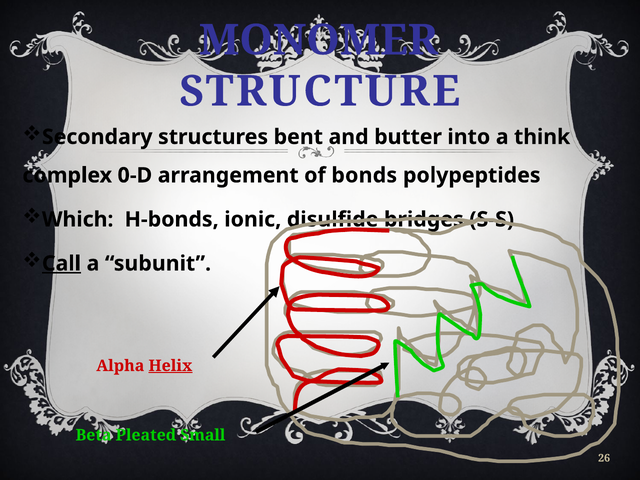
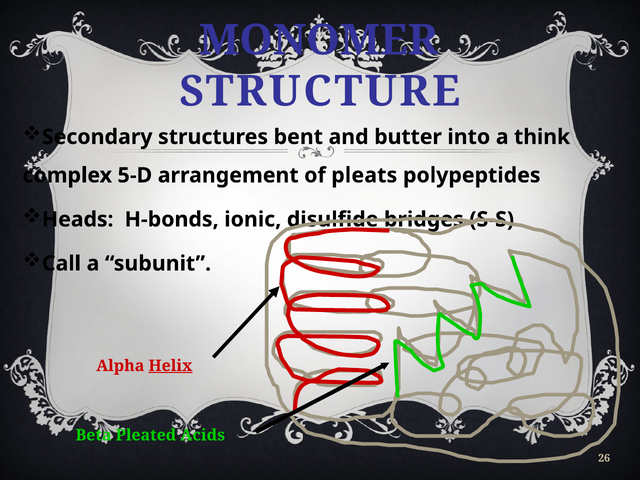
0-D: 0-D -> 5-D (135, 175)
bonds: bonds -> pleats (364, 175)
Which: Which -> Heads (78, 219)
Call underline: present -> none (61, 264)
Small: Small -> Acids (203, 435)
